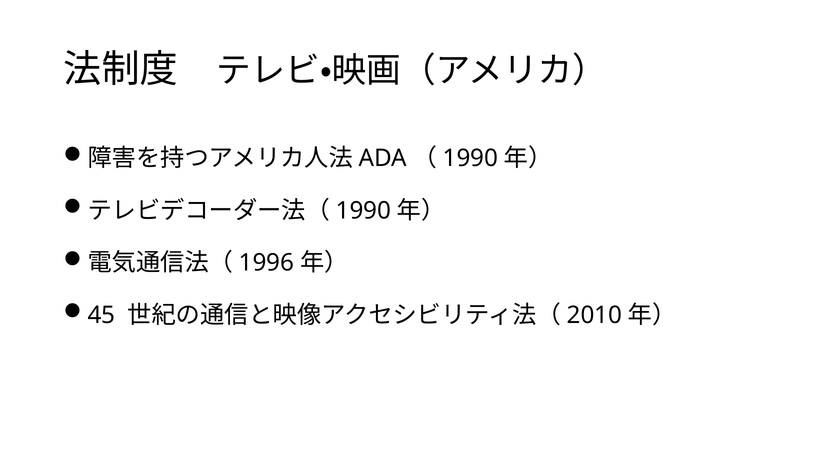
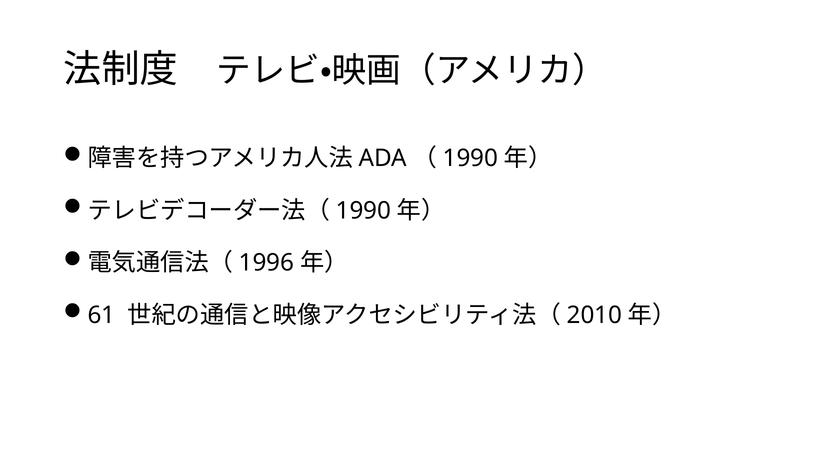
45: 45 -> 61 (102, 315)
